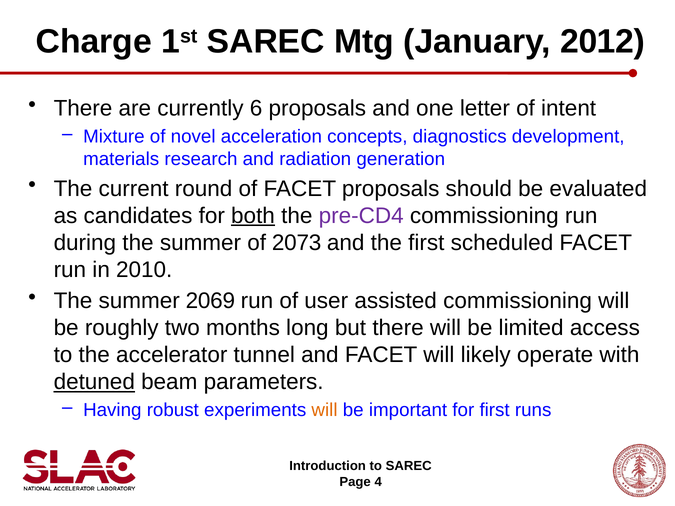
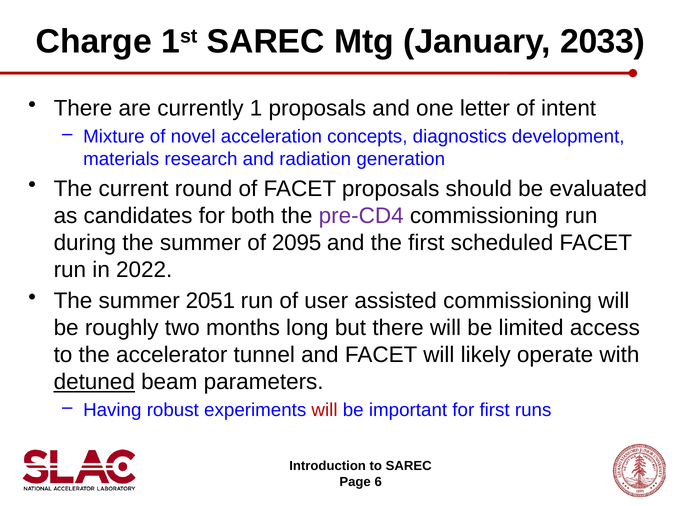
2012: 2012 -> 2033 (603, 42)
6: 6 -> 1 (256, 108)
both underline: present -> none (253, 216)
2073: 2073 -> 2095 (297, 243)
2010: 2010 -> 2022 (144, 270)
2069: 2069 -> 2051 (210, 301)
will colour: orange -> red (325, 410)
4: 4 -> 6 (378, 482)
